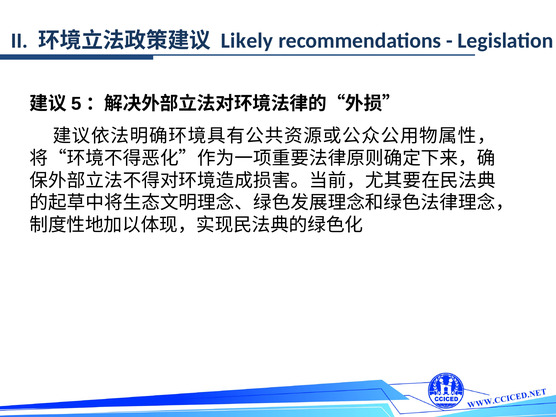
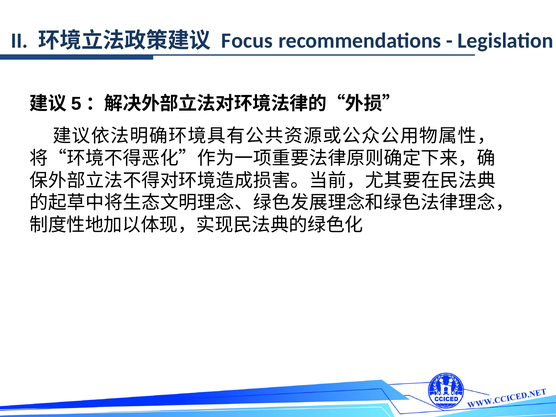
Likely: Likely -> Focus (247, 41)
